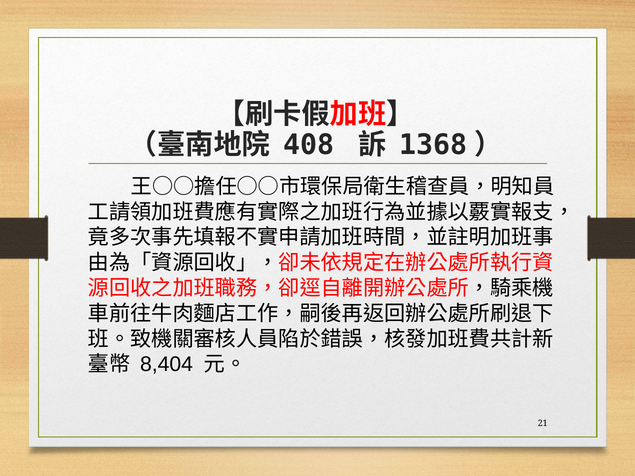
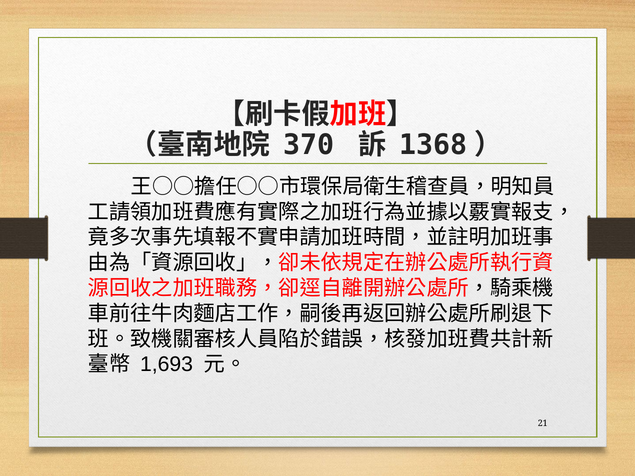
408: 408 -> 370 (309, 145)
8,404: 8,404 -> 1,693 (166, 365)
